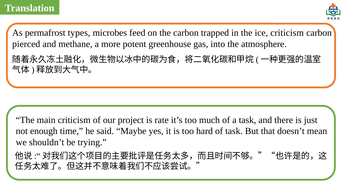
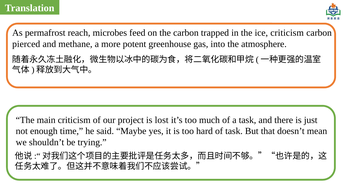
types: types -> reach (79, 33)
rate: rate -> lost (162, 120)
